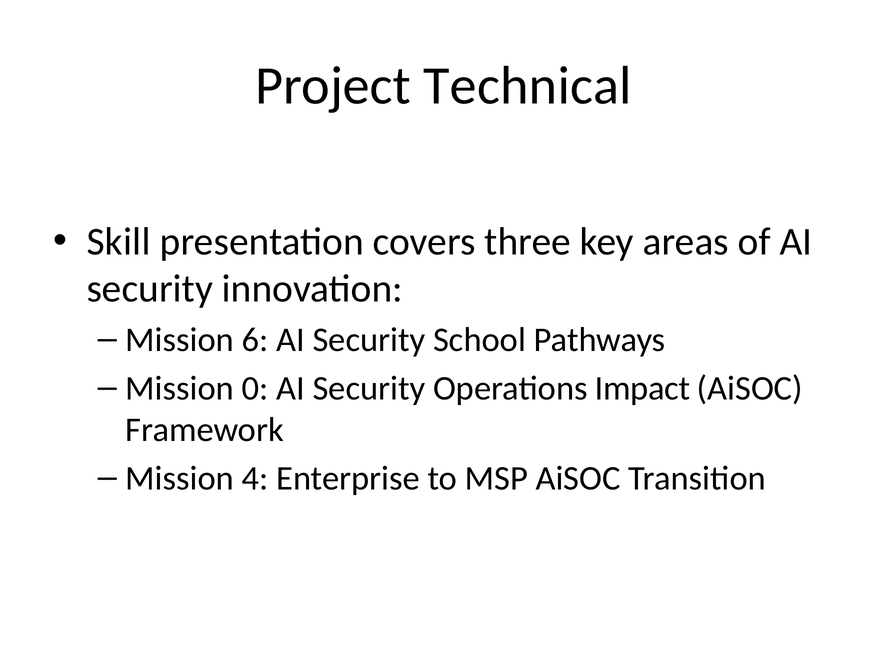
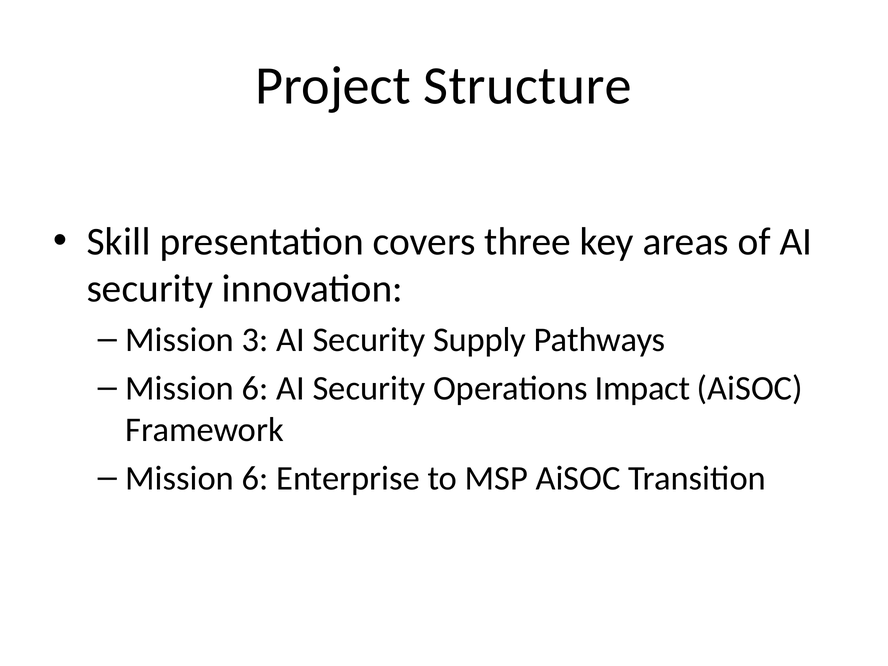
Technical: Technical -> Structure (528, 86)
6: 6 -> 3 (255, 340)
School: School -> Supply (480, 340)
0: 0 -> 6 (255, 388)
4: 4 -> 6 (255, 478)
